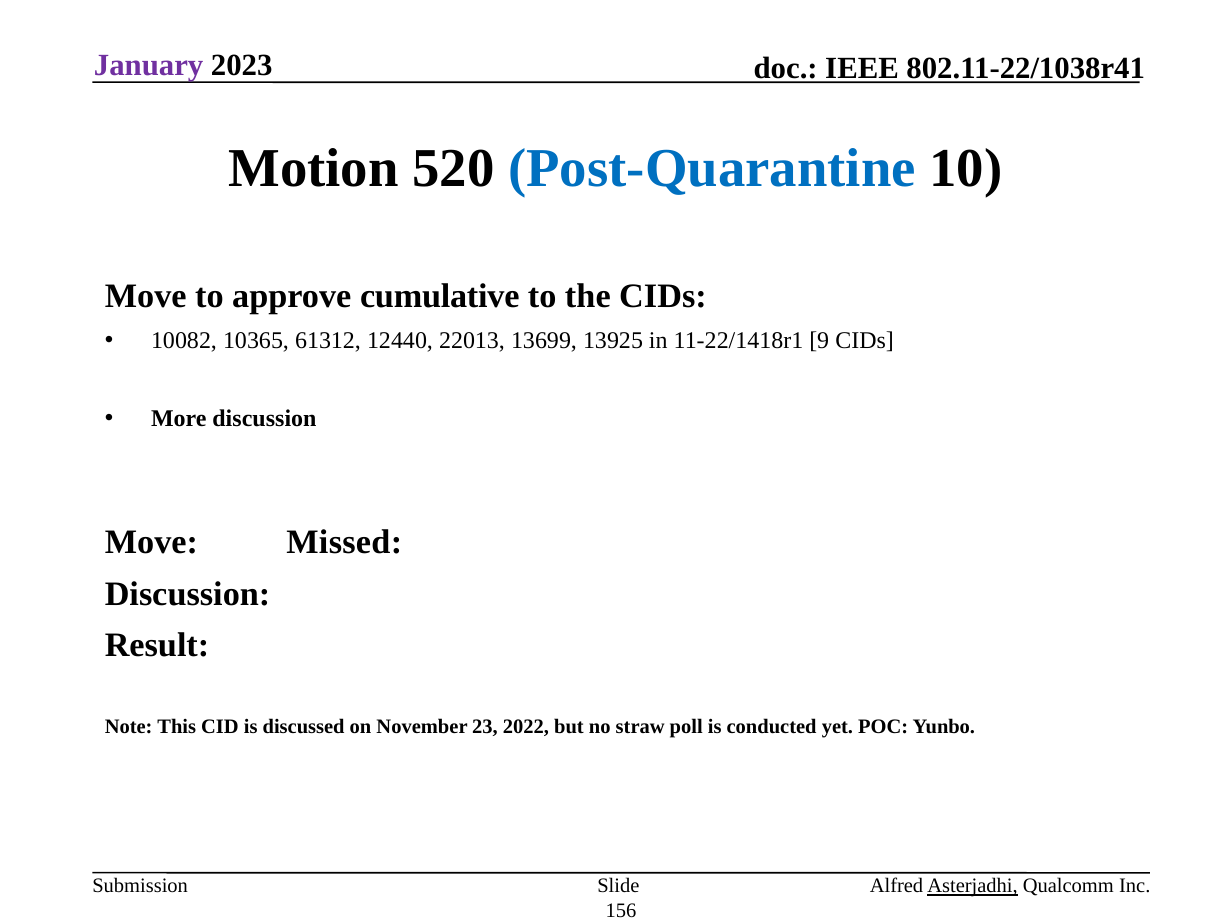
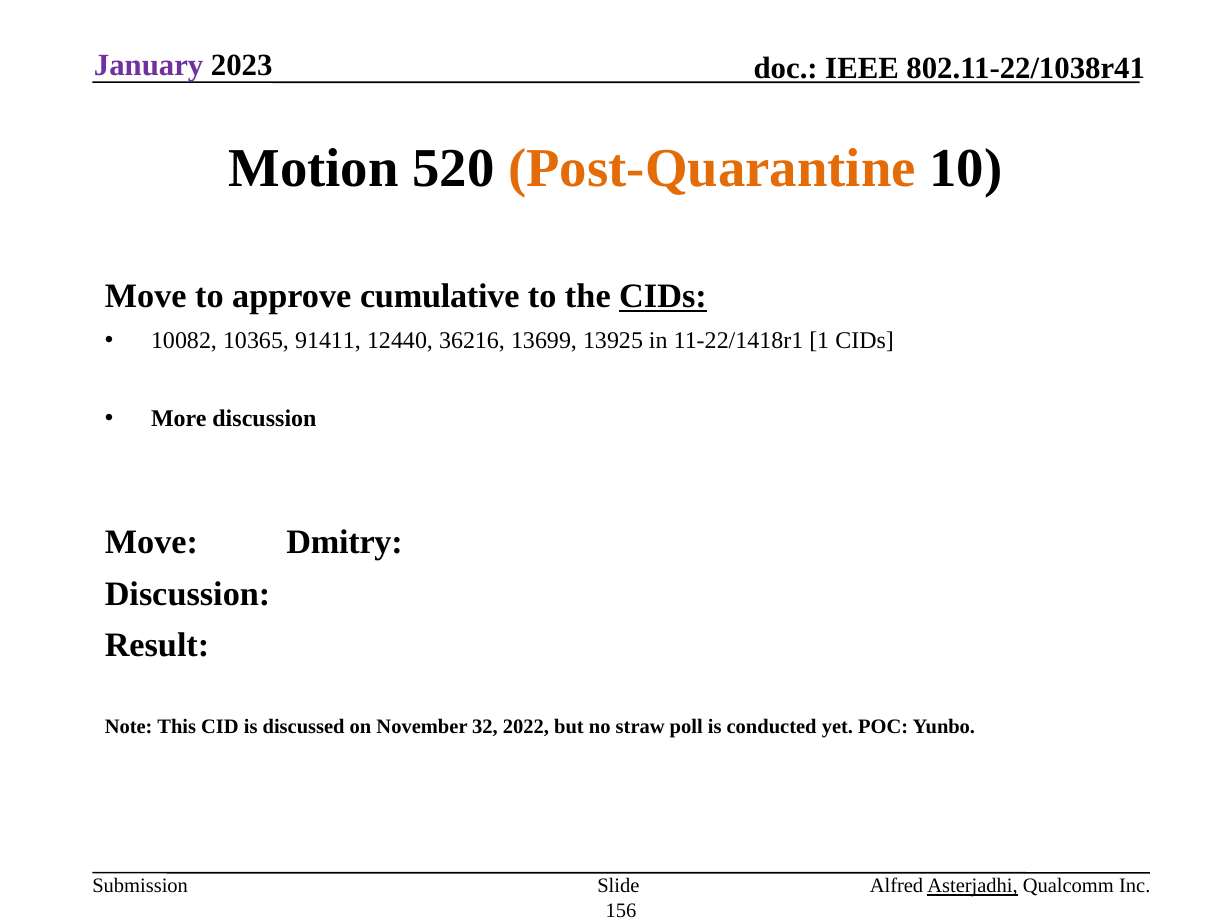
Post-Quarantine colour: blue -> orange (712, 168)
CIDs underline: none -> present (663, 296)
61312: 61312 -> 91411 (328, 341)
22013: 22013 -> 36216 (472, 341)
9: 9 -> 1 (819, 341)
Missed: Missed -> Dmitry (345, 543)
23: 23 -> 32 (485, 727)
